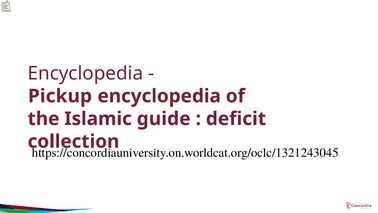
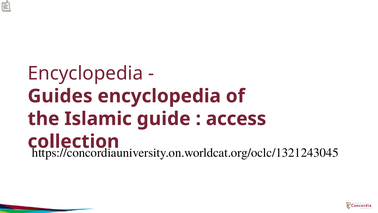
Pickup: Pickup -> Guides (60, 96)
deficit: deficit -> access (236, 119)
